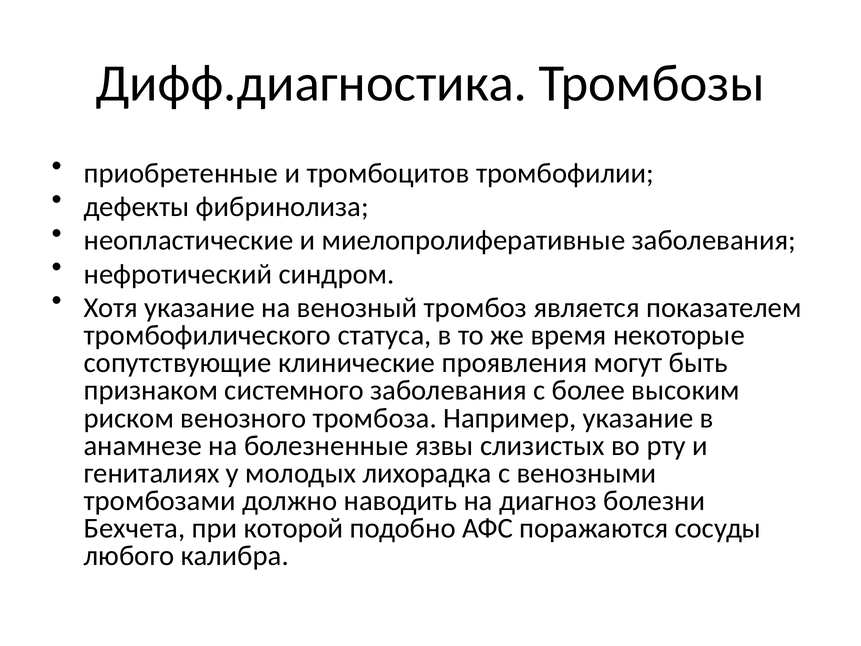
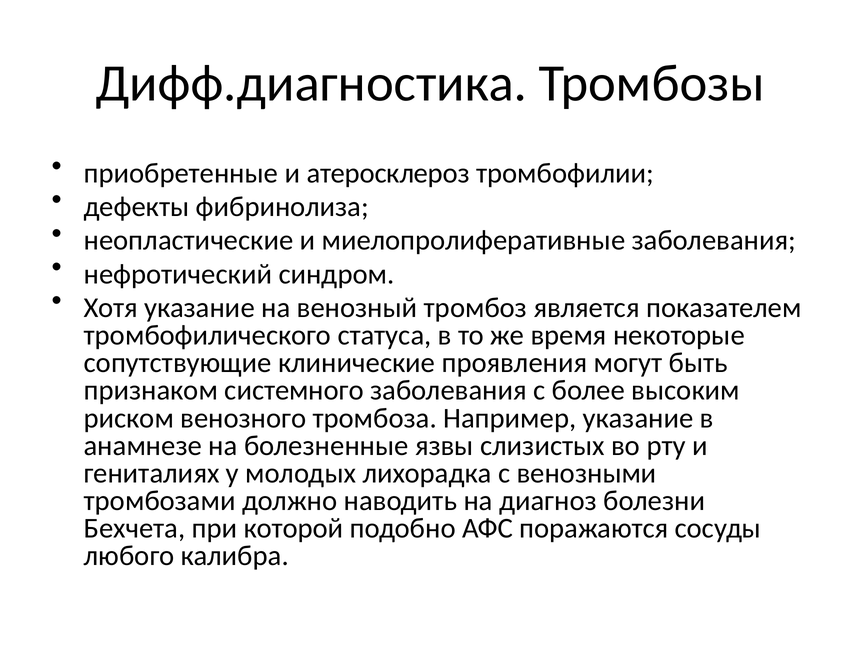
тромбоцитов: тромбоцитов -> атеросклероз (388, 173)
